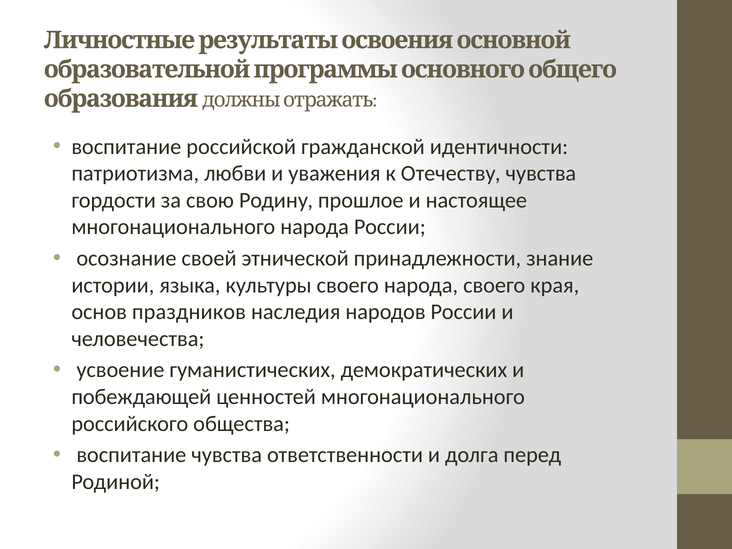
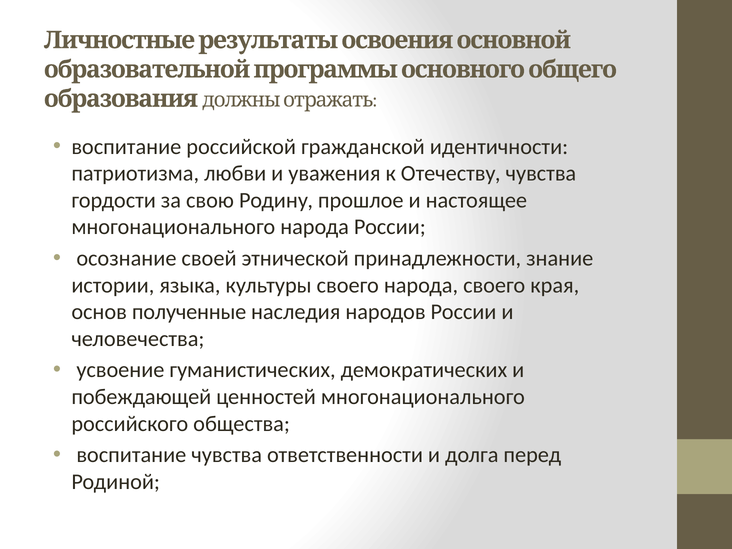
праздников: праздников -> полученные (189, 312)
